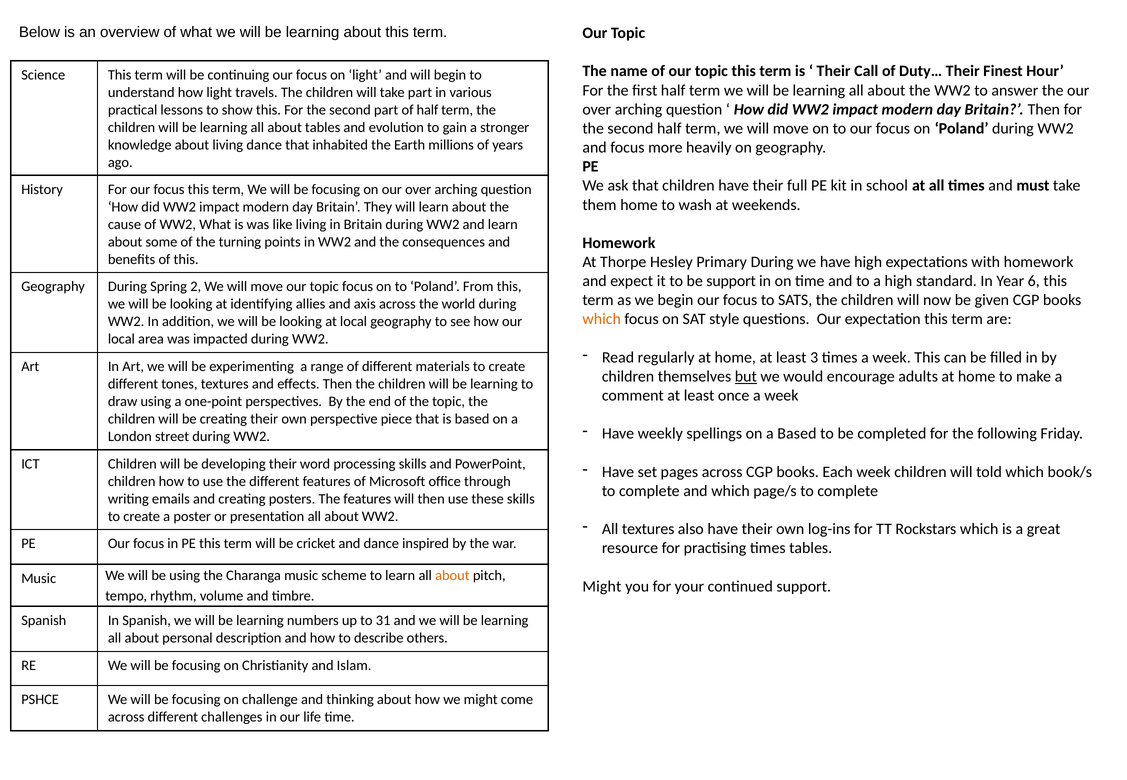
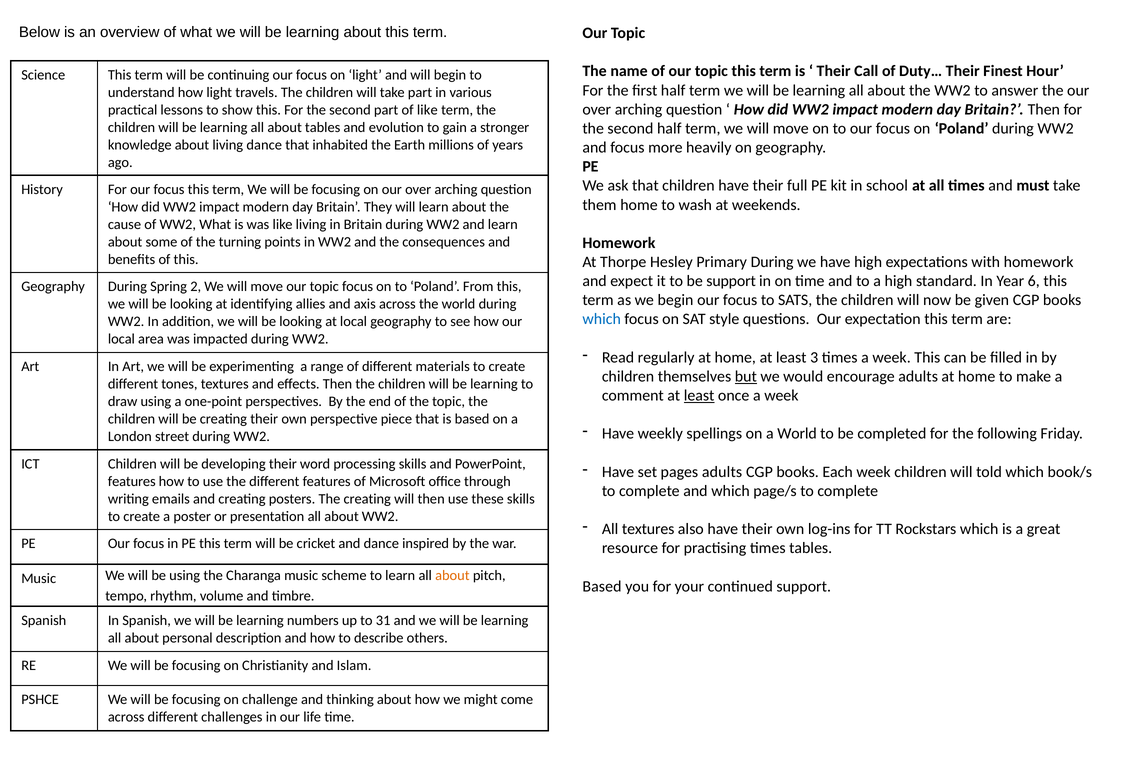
of half: half -> like (427, 110)
which colour: orange -> blue (602, 319)
least underline: none -> present (699, 396)
a Based: Based -> World (797, 434)
pages across: across -> adults (722, 472)
children: children -> features (132, 481)
The features: features -> creating (367, 499)
Might: Might -> Based (602, 587)
